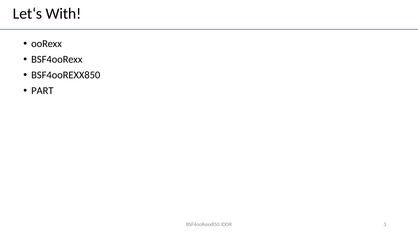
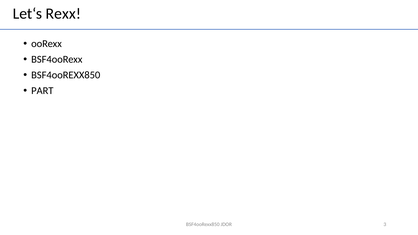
With: With -> Rexx (63, 14)
